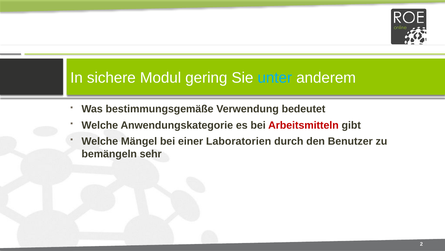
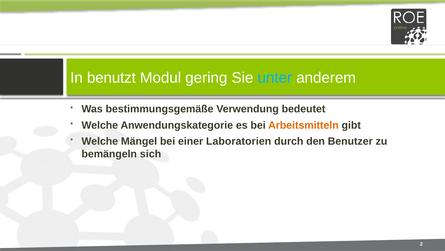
sichere: sichere -> benutzt (111, 78)
Arbeitsmitteln colour: red -> orange (303, 125)
sehr: sehr -> sich (151, 153)
